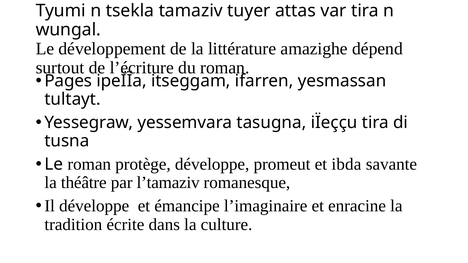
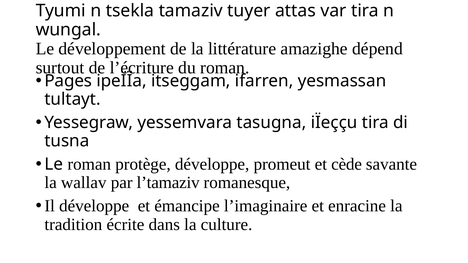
ibda: ibda -> cède (347, 164)
théâtre: théâtre -> wallav (84, 183)
